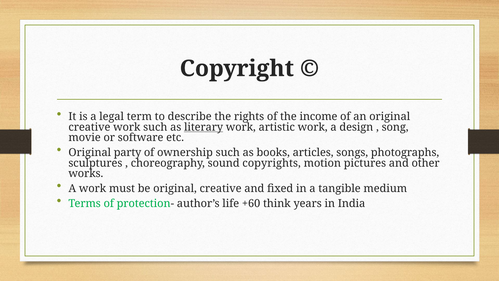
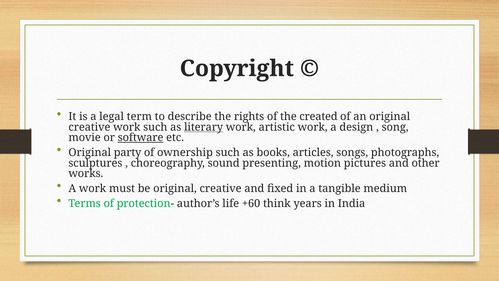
income: income -> created (318, 117)
software underline: none -> present (141, 137)
copyrights: copyrights -> presenting (272, 163)
